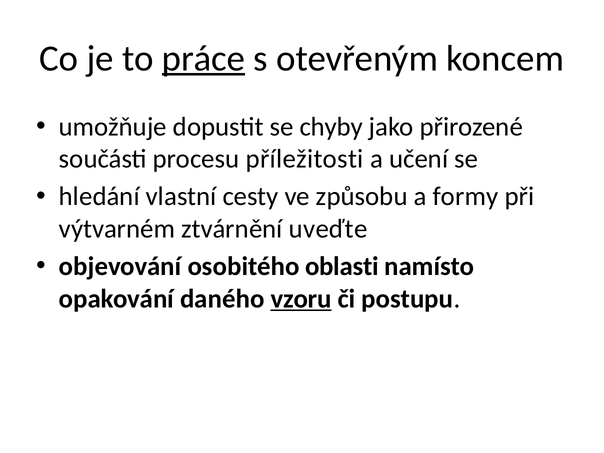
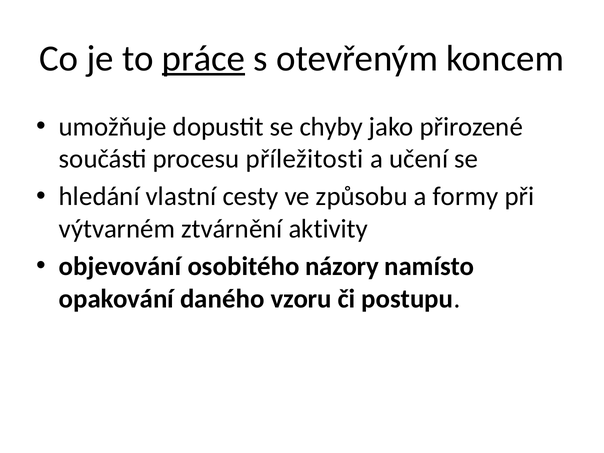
uveďte: uveďte -> aktivity (328, 229)
oblasti: oblasti -> názory (342, 266)
vzoru underline: present -> none (301, 299)
